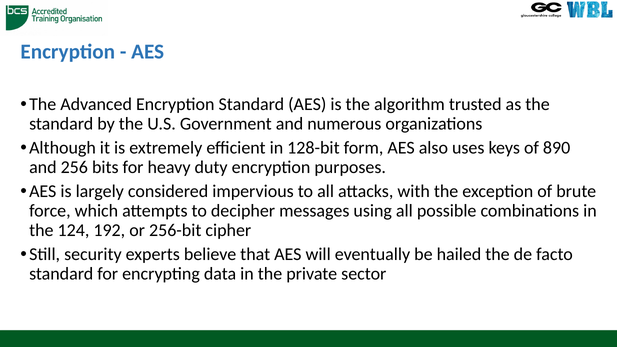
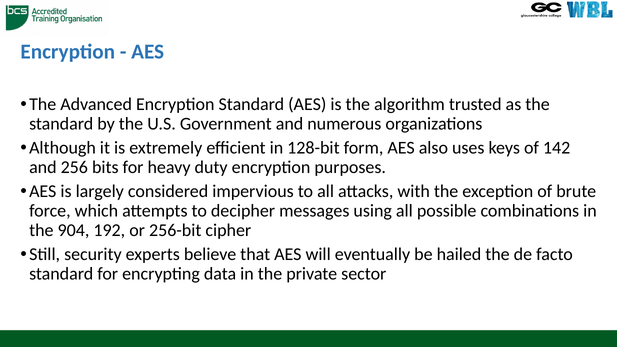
890: 890 -> 142 (557, 148)
124: 124 -> 904 (73, 230)
